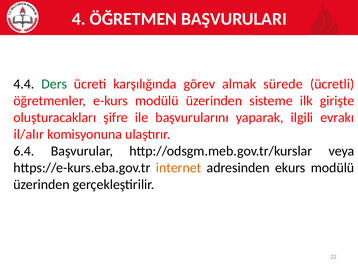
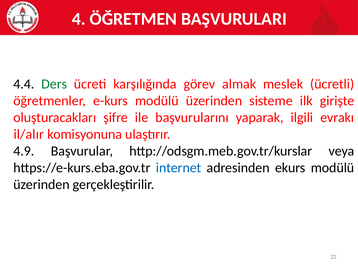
sürede: sürede -> meslek (283, 84)
6.4: 6.4 -> 4.9 (24, 151)
internet colour: orange -> blue (179, 167)
